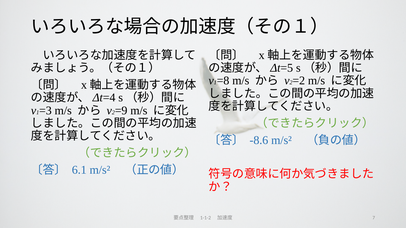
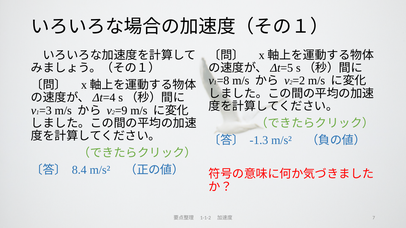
-8.6: -8.6 -> -1.3 (259, 140)
6.1: 6.1 -> 8.4 (79, 170)
